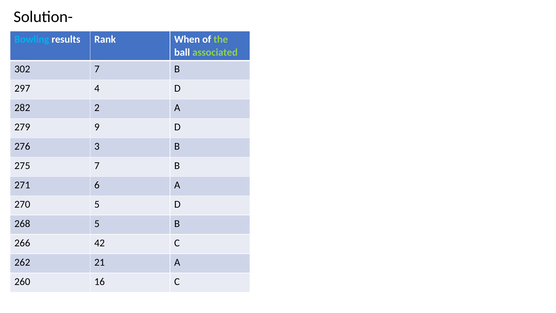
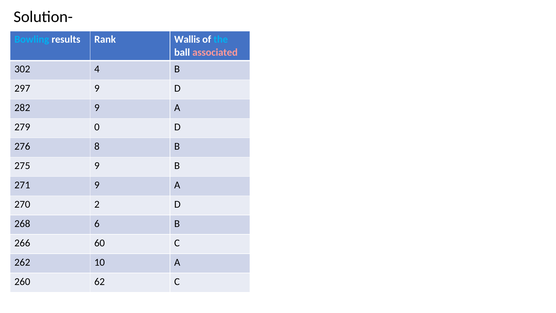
When: When -> Wallis (187, 40)
the colour: light green -> light blue (221, 40)
associated colour: light green -> pink (215, 52)
302 7: 7 -> 4 (97, 69)
297 4: 4 -> 9 (97, 88)
282 2: 2 -> 9 (97, 108)
9: 9 -> 0 (97, 127)
3: 3 -> 8 (97, 146)
275 7: 7 -> 9 (97, 166)
271 6: 6 -> 9 (97, 185)
270 5: 5 -> 2 (97, 204)
268 5: 5 -> 6 (97, 223)
42: 42 -> 60 (100, 243)
21: 21 -> 10 (100, 262)
16: 16 -> 62 (100, 281)
